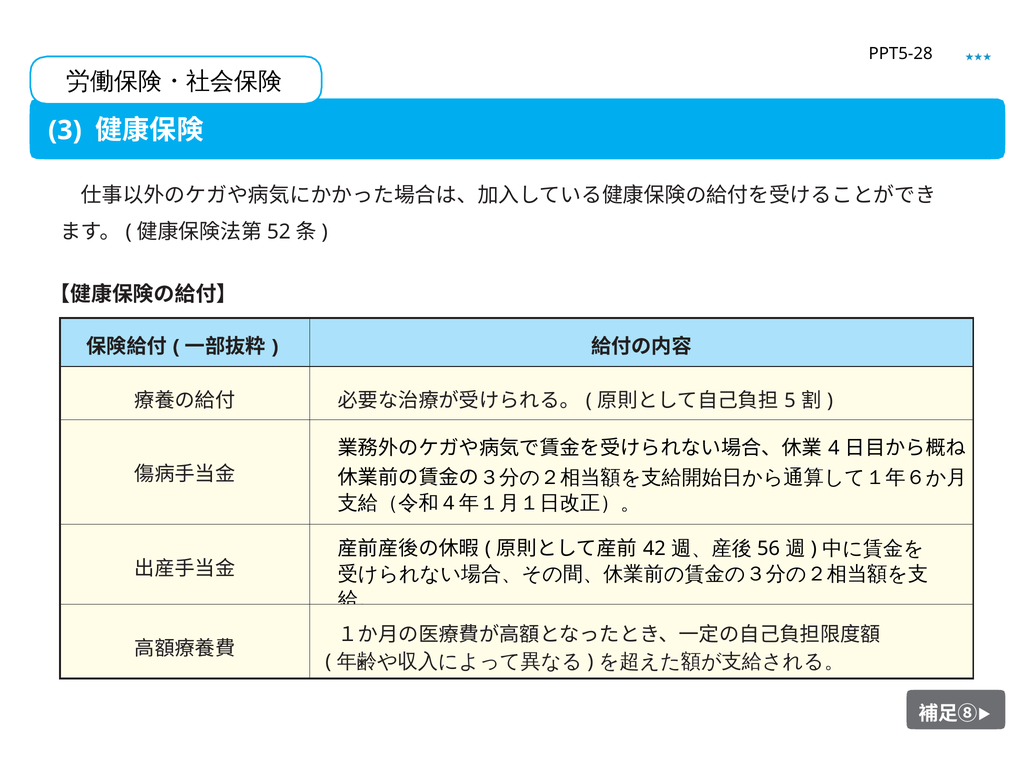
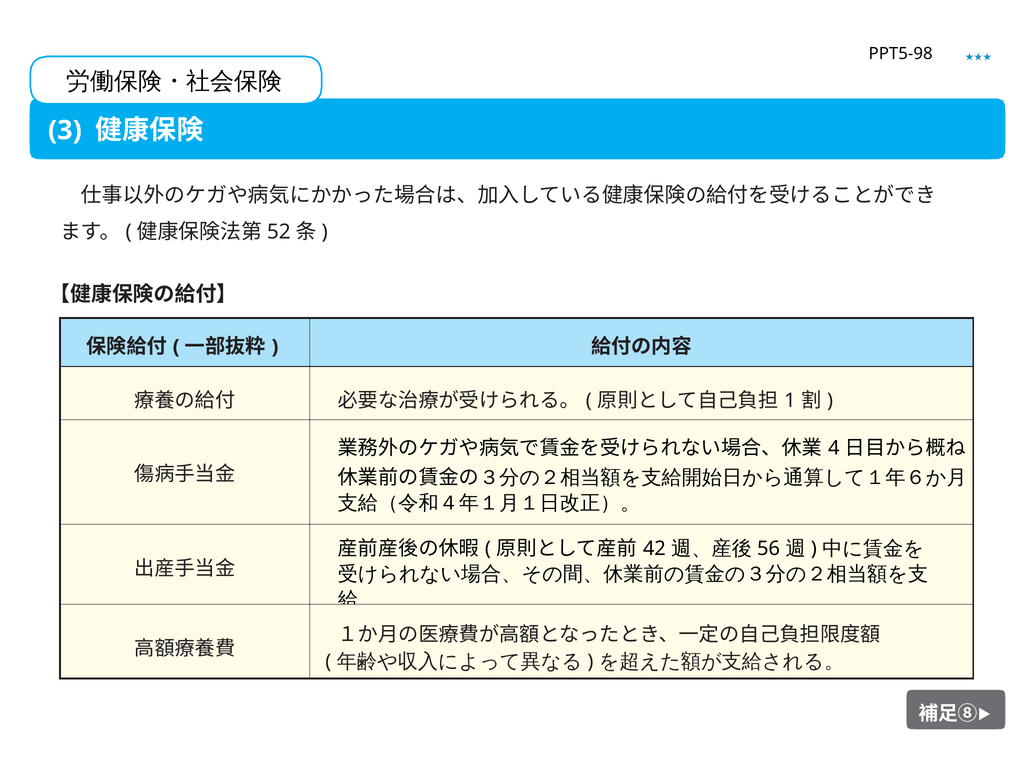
PPT5-28: PPT5-28 -> PPT5-98 (901, 54)
5: 5 -> 1 (790, 401)
